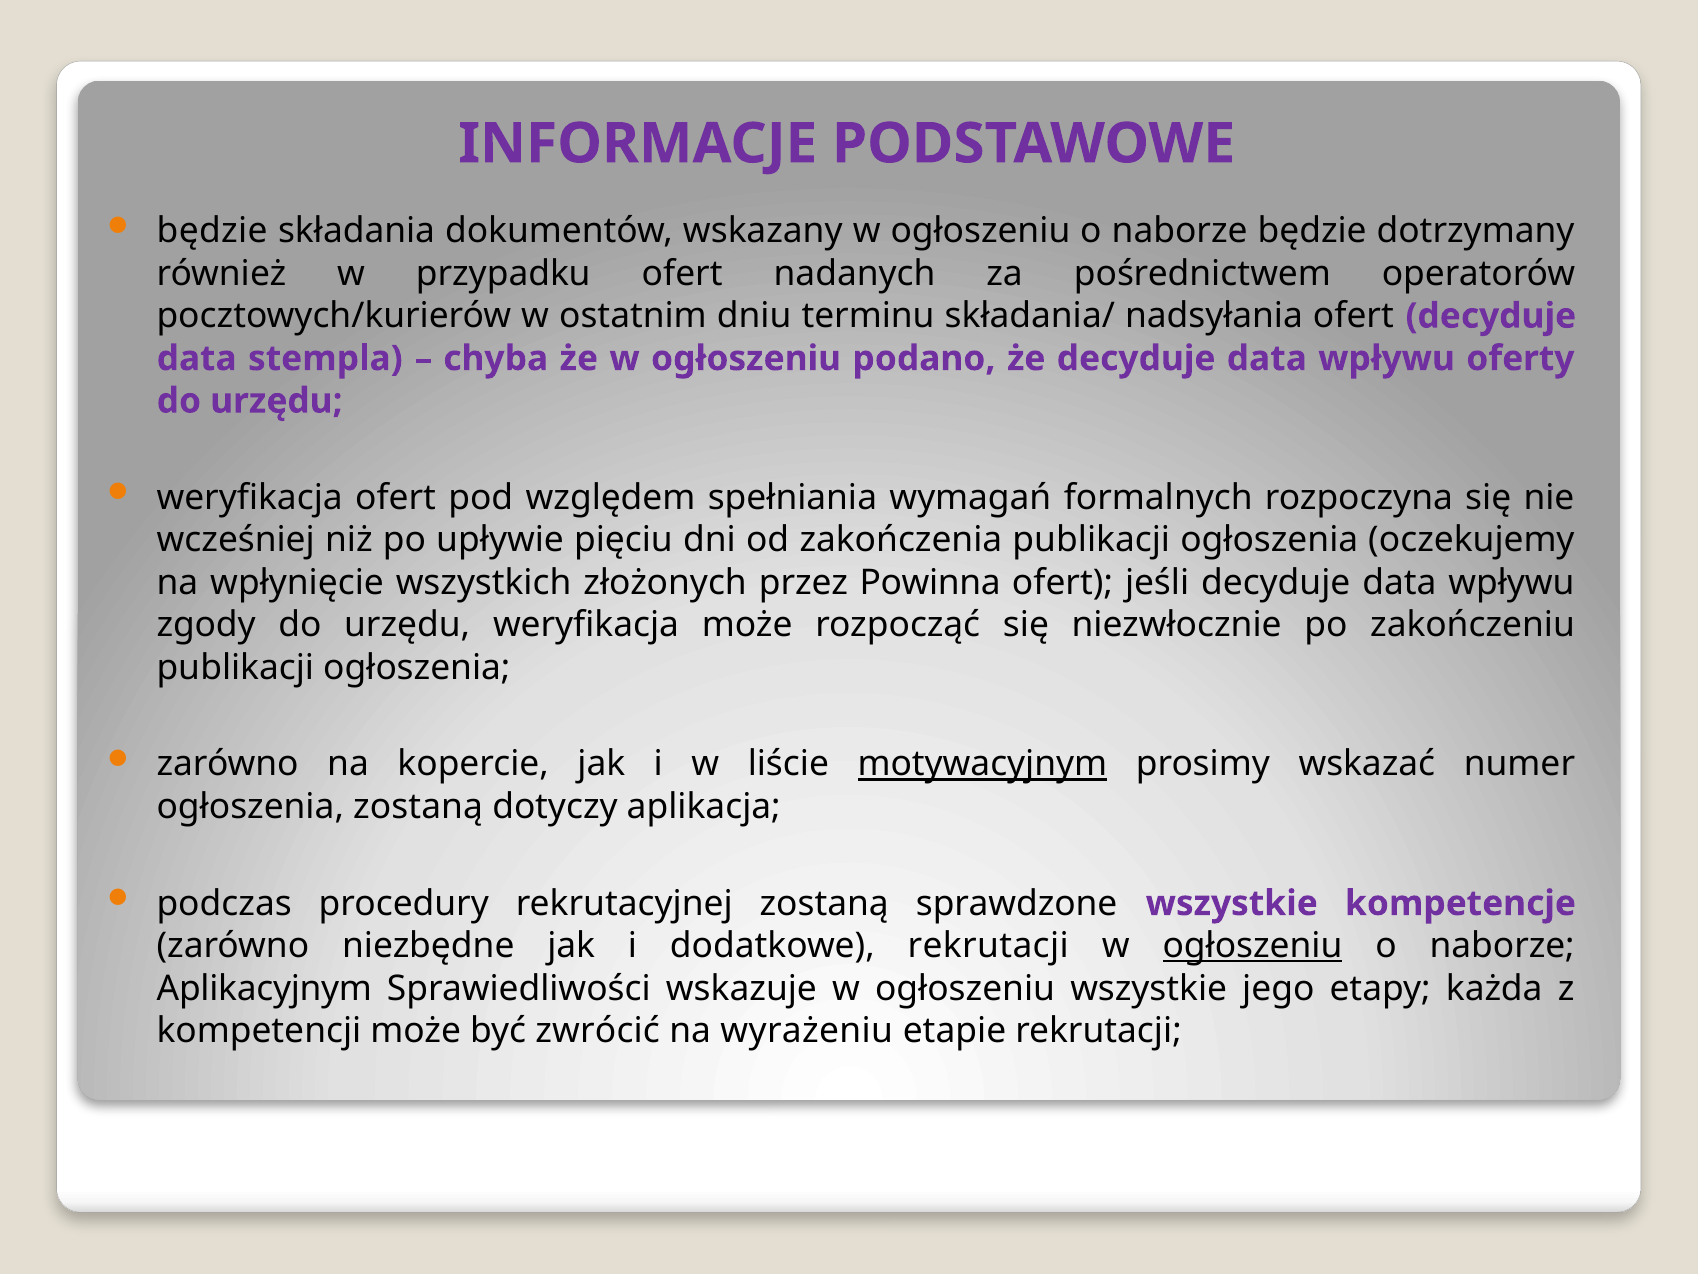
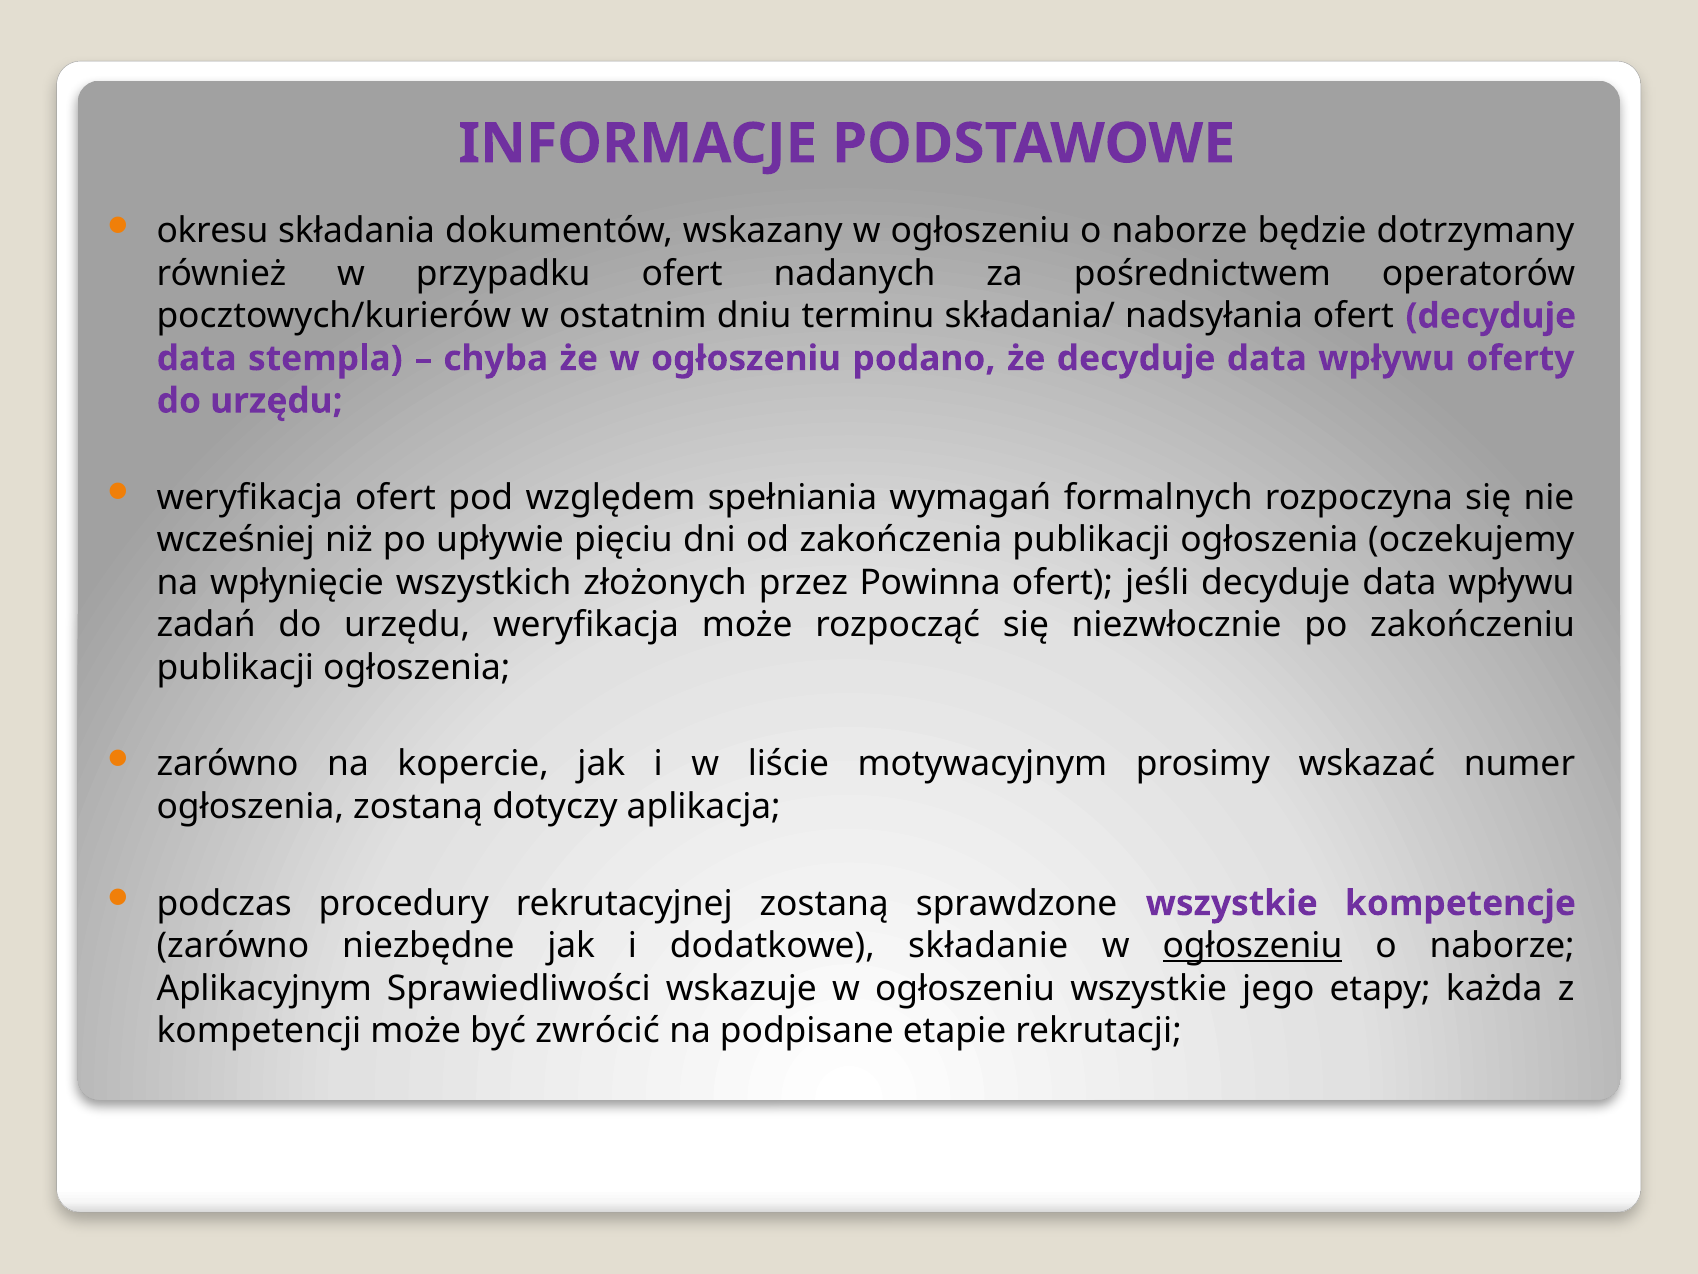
będzie: będzie -> okresu (212, 231)
zgody: zgody -> zadań (206, 625)
motywacyjnym underline: present -> none (982, 764)
dodatkowe rekrutacji: rekrutacji -> składanie (988, 945)
wyrażeniu: wyrażeniu -> podpisane (807, 1030)
